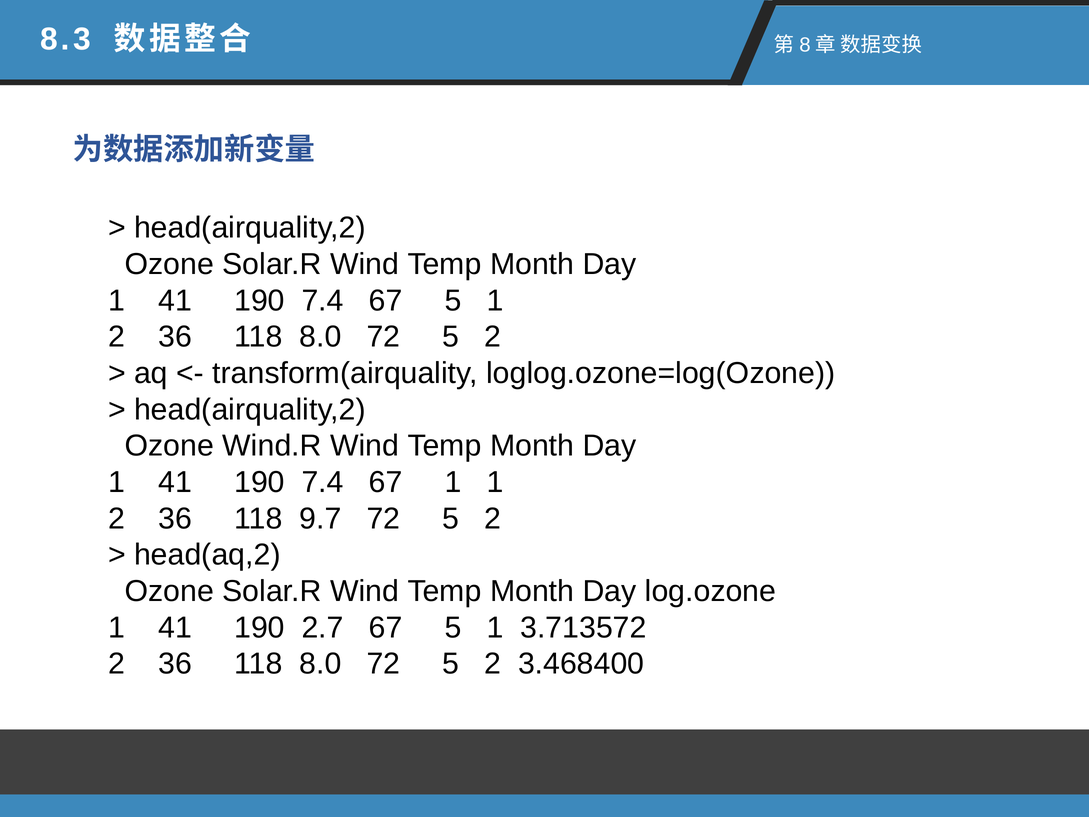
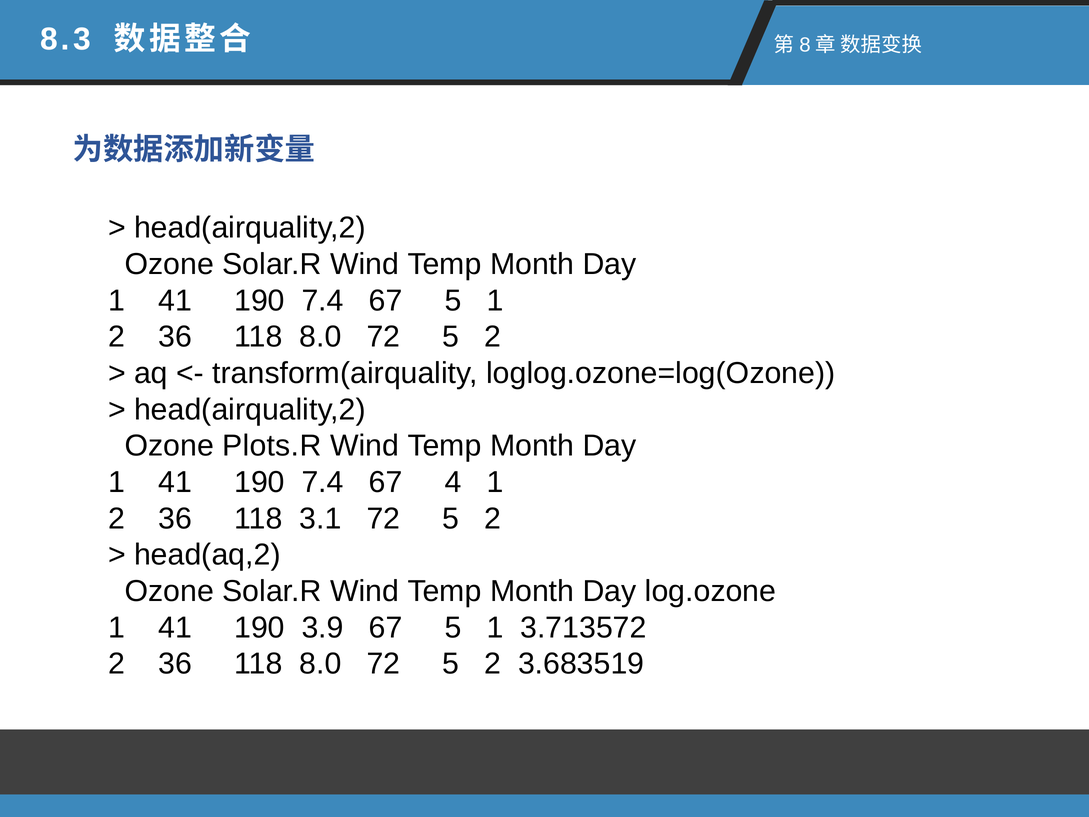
Wind.R: Wind.R -> Plots.R (272, 446)
67 1: 1 -> 4 (453, 482)
9.7: 9.7 -> 3.1 (320, 518)
2.7: 2.7 -> 3.9 (323, 627)
3.468400: 3.468400 -> 3.683519 (581, 664)
